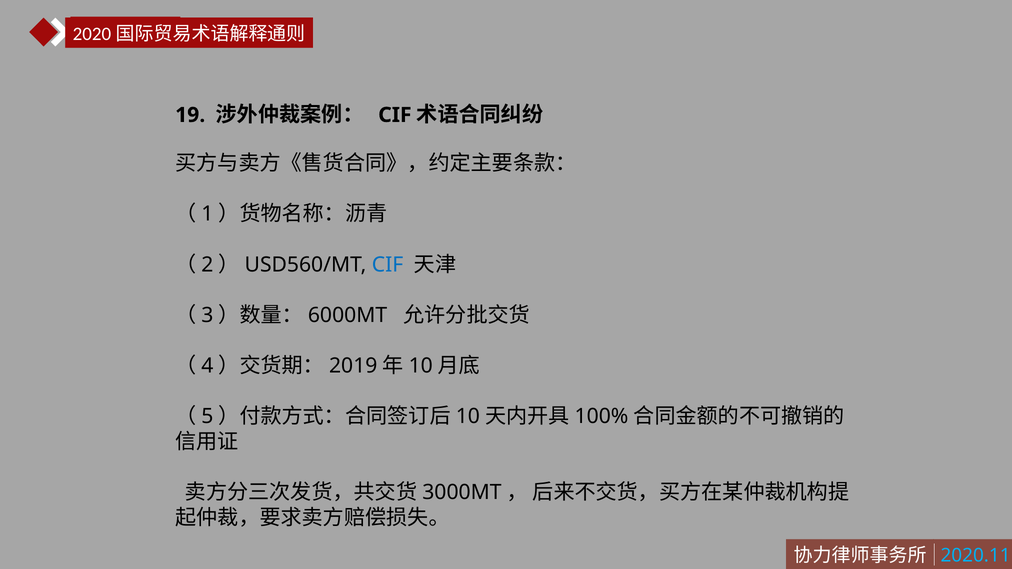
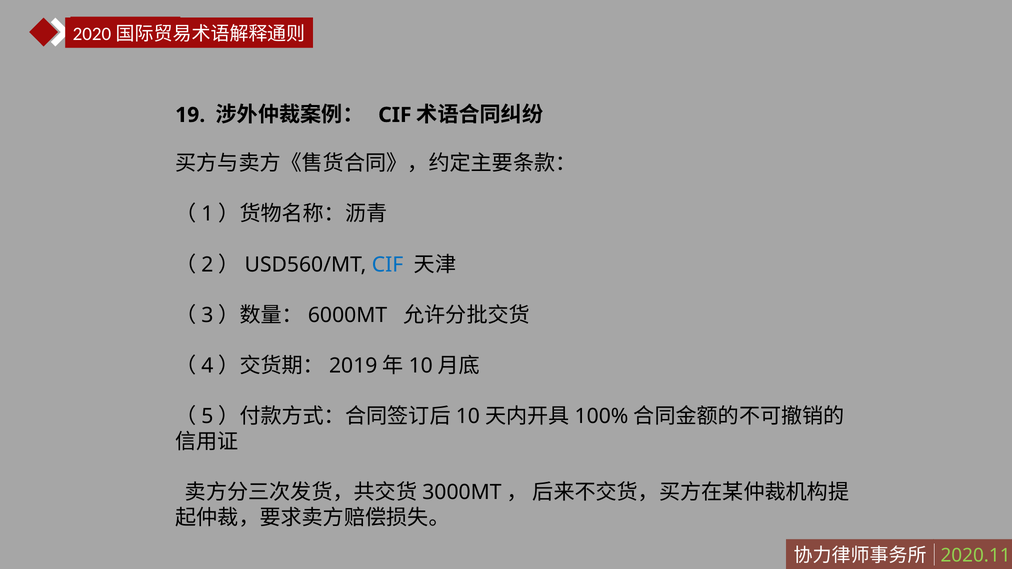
2020.11 colour: light blue -> light green (976, 556)
